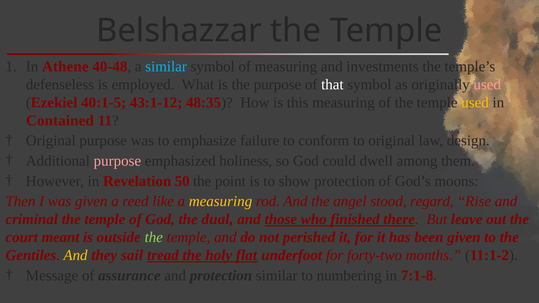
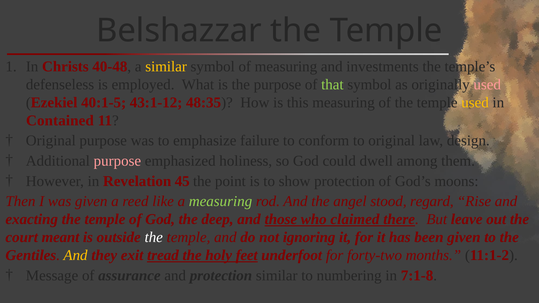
Athene: Athene -> Christs (65, 67)
similar colour: light blue -> yellow (166, 67)
that colour: white -> light green (332, 85)
50: 50 -> 45 (182, 181)
measuring colour: yellow -> light green (221, 201)
criminal: criminal -> exacting (32, 219)
dual: dual -> deep (218, 219)
finished: finished -> claimed (355, 219)
the colour: light green -> white (154, 237)
perished: perished -> ignoring (309, 237)
sail: sail -> exit (132, 255)
flat: flat -> feet (247, 255)
